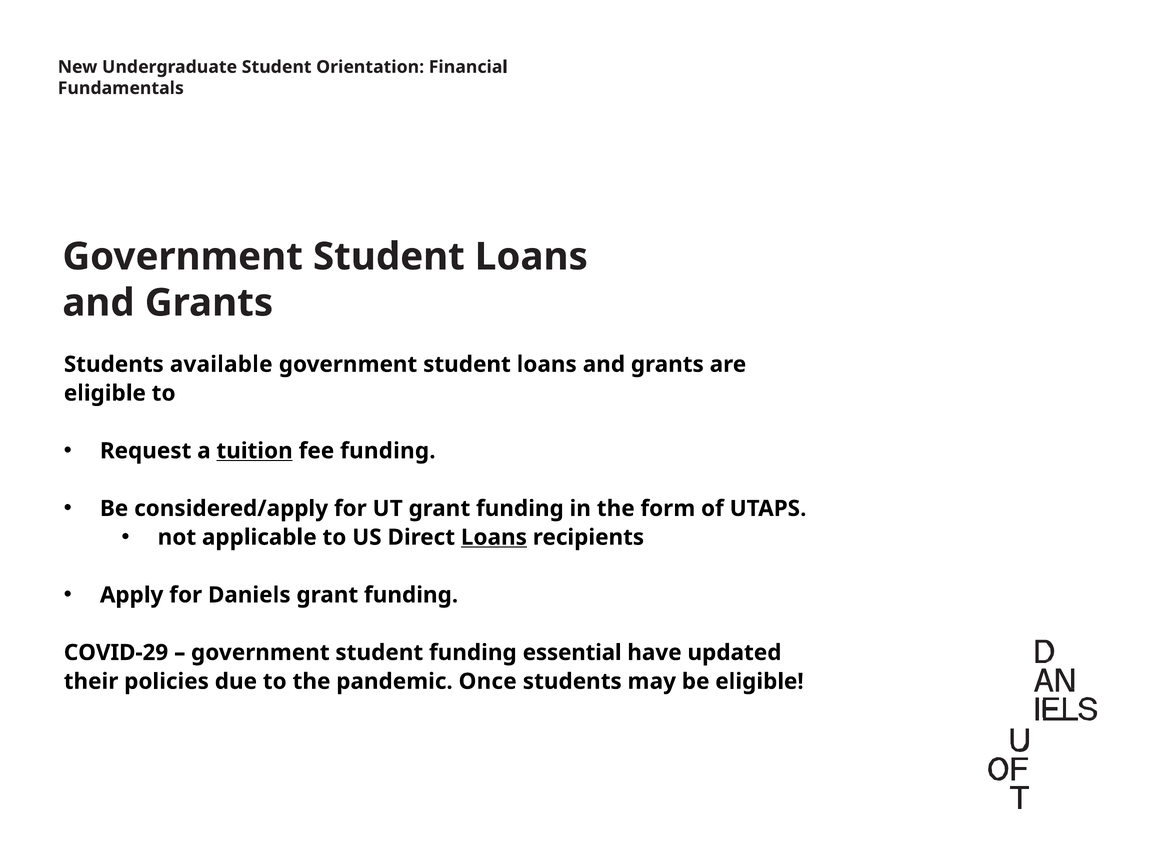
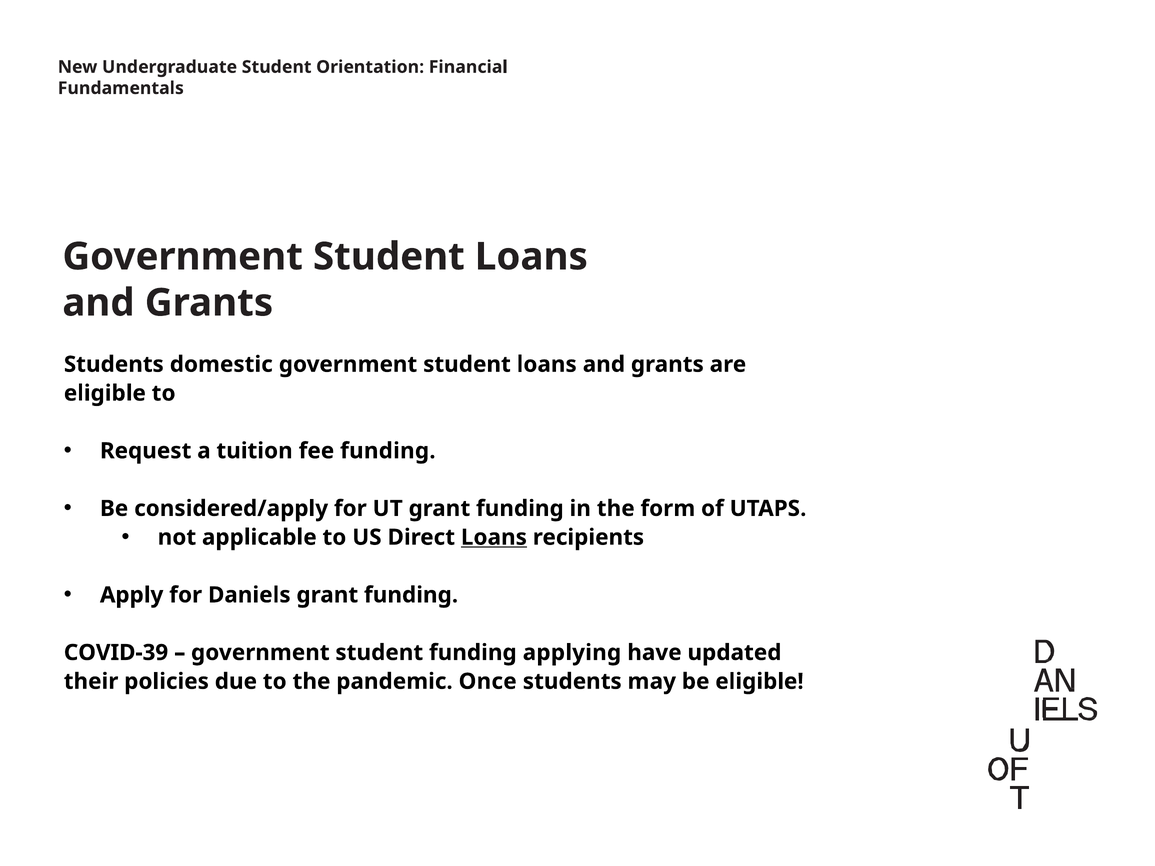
available: available -> domestic (221, 365)
tuition underline: present -> none (255, 451)
COVID-29: COVID-29 -> COVID-39 (116, 653)
essential: essential -> applying (572, 653)
